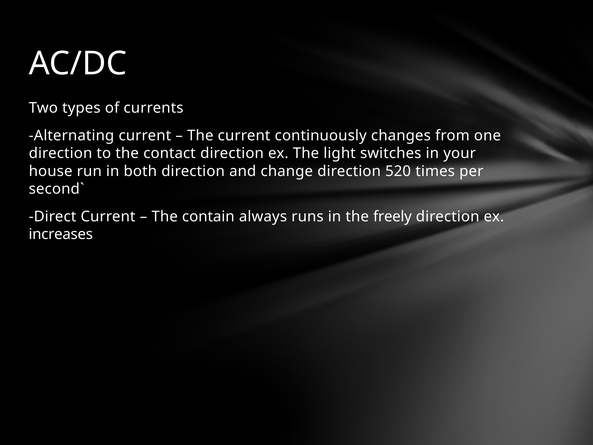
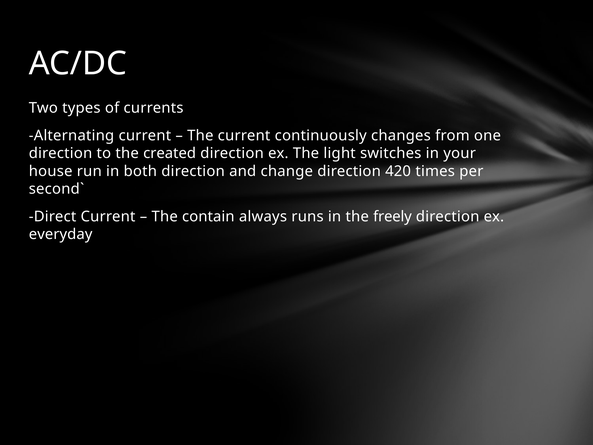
contact: contact -> created (170, 153)
520: 520 -> 420 (398, 171)
increases: increases -> everyday (61, 234)
